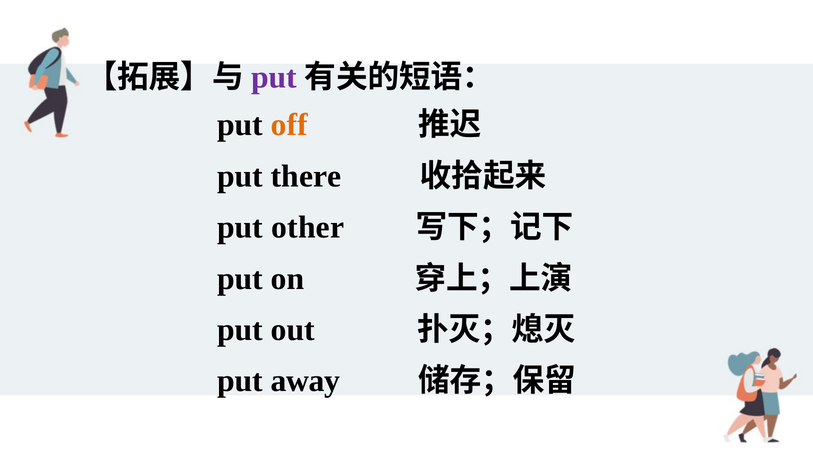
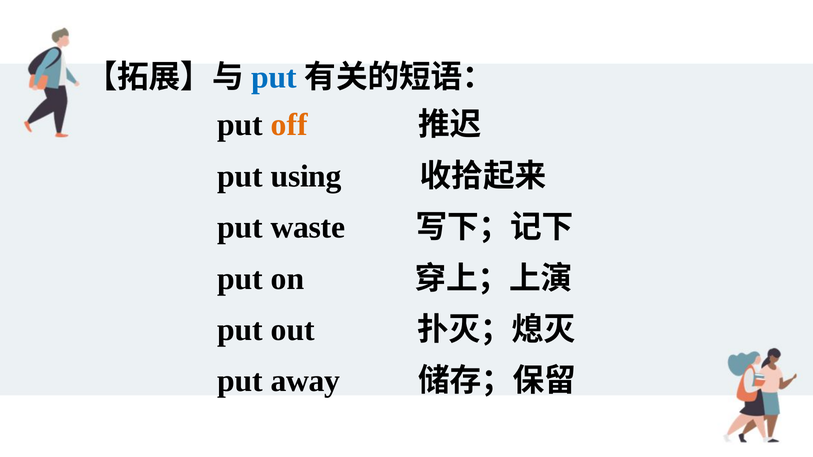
put colour: purple -> blue (274, 77)
there: there -> using (306, 176)
other: other -> waste (308, 227)
